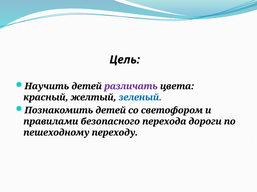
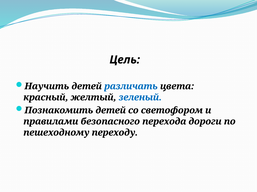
различать colour: purple -> blue (131, 87)
